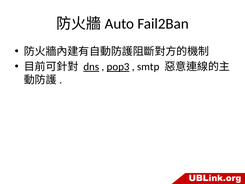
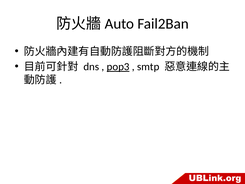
dns underline: present -> none (91, 67)
